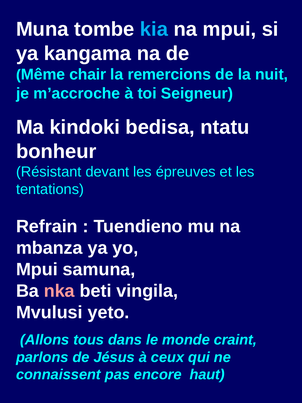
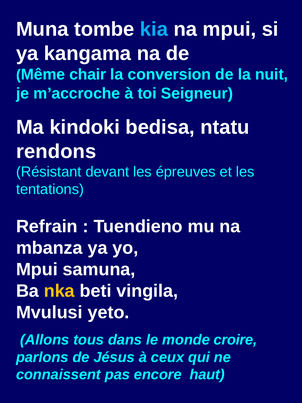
remercions: remercions -> conversion (169, 74)
bonheur: bonheur -> rendons (56, 151)
nka colour: pink -> yellow (59, 291)
craint: craint -> croire (235, 339)
